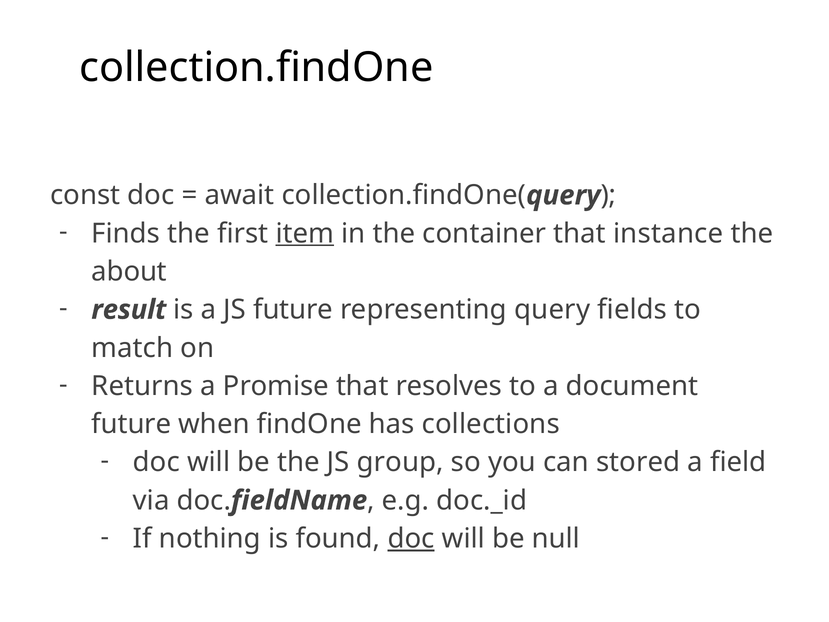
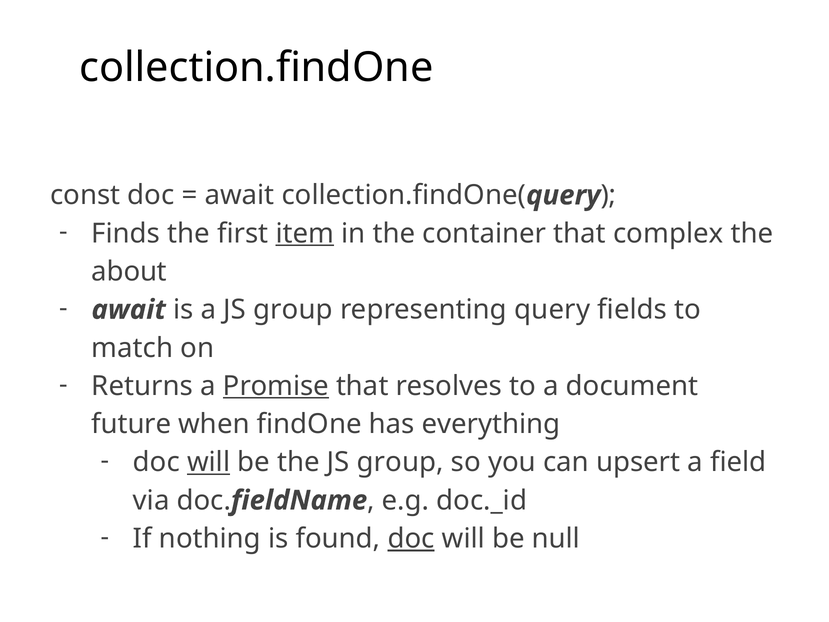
instance: instance -> complex (668, 233)
result: result -> await (129, 310)
a JS future: future -> group (293, 310)
Promise underline: none -> present (276, 386)
collections: collections -> everything (491, 424)
will underline: none -> present (209, 462)
stored: stored -> upsert (638, 462)
